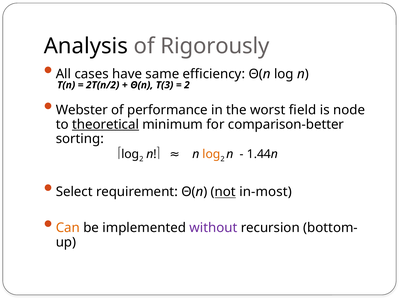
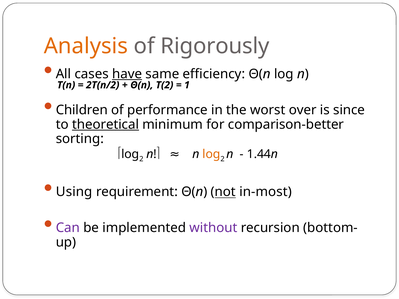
Analysis colour: black -> orange (86, 46)
have underline: none -> present (127, 74)
T(3: T(3 -> T(2 (165, 85)
2: 2 -> 1 (187, 85)
Webster: Webster -> Children (82, 110)
field: field -> over (303, 110)
node: node -> since (349, 110)
Select: Select -> Using (74, 192)
Can colour: orange -> purple (68, 228)
